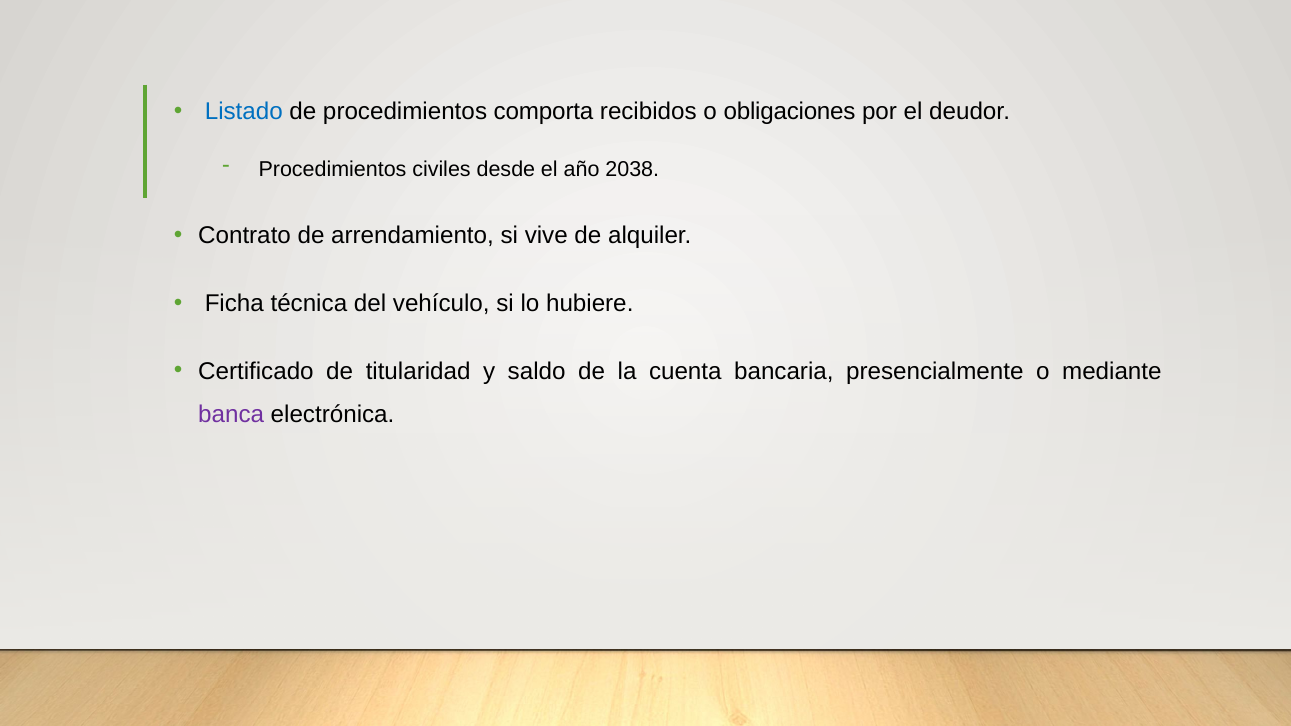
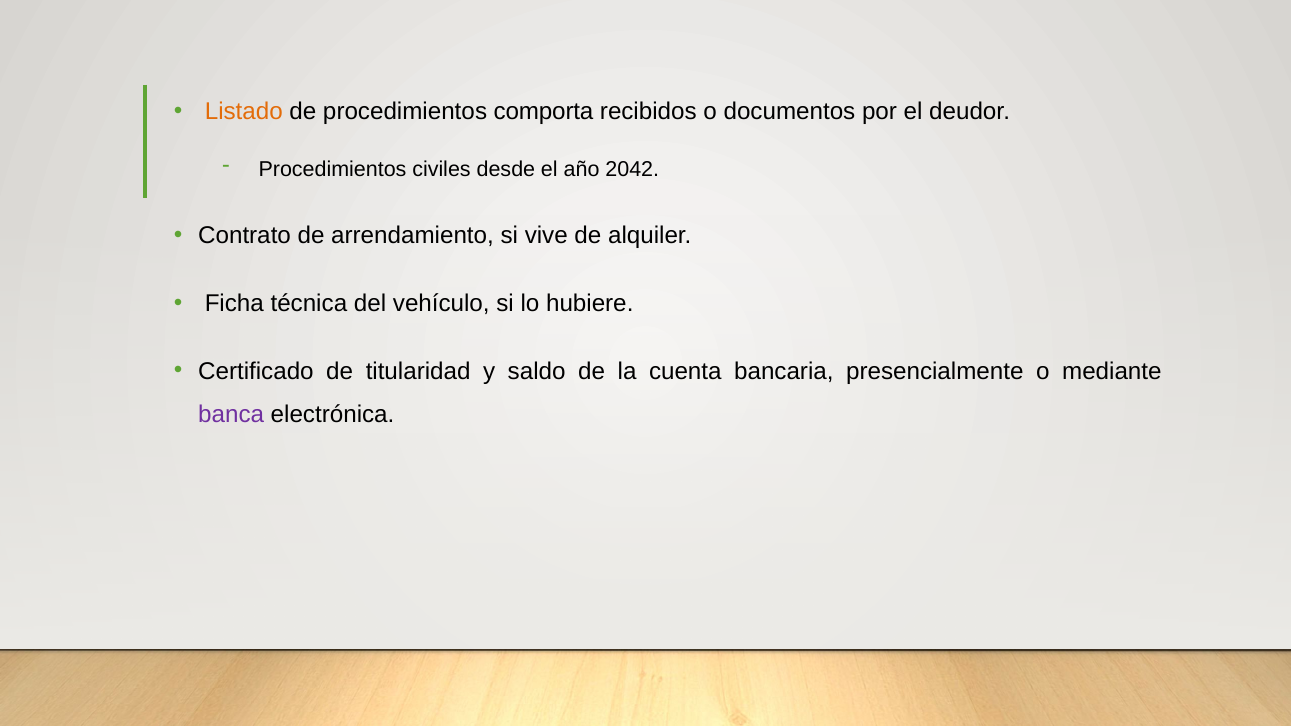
Listado colour: blue -> orange (244, 112)
obligaciones: obligaciones -> documentos (789, 112)
2038: 2038 -> 2042 (632, 169)
